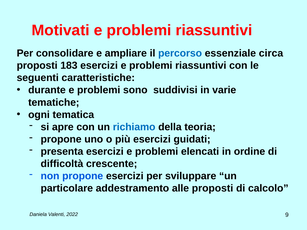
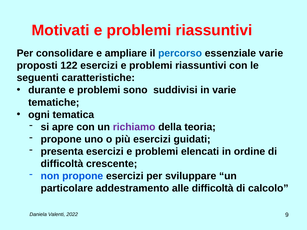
essenziale circa: circa -> varie (271, 53)
183: 183 -> 122 (69, 66)
richiamo colour: blue -> purple (134, 127)
alle proposti: proposti -> difficoltà (213, 188)
